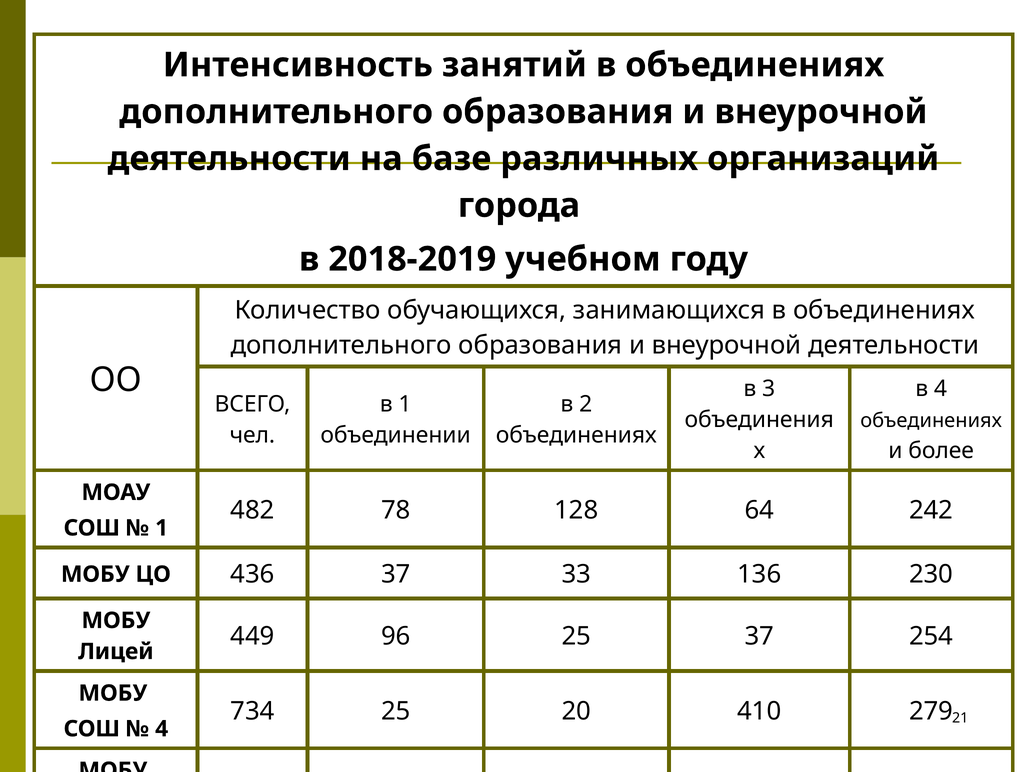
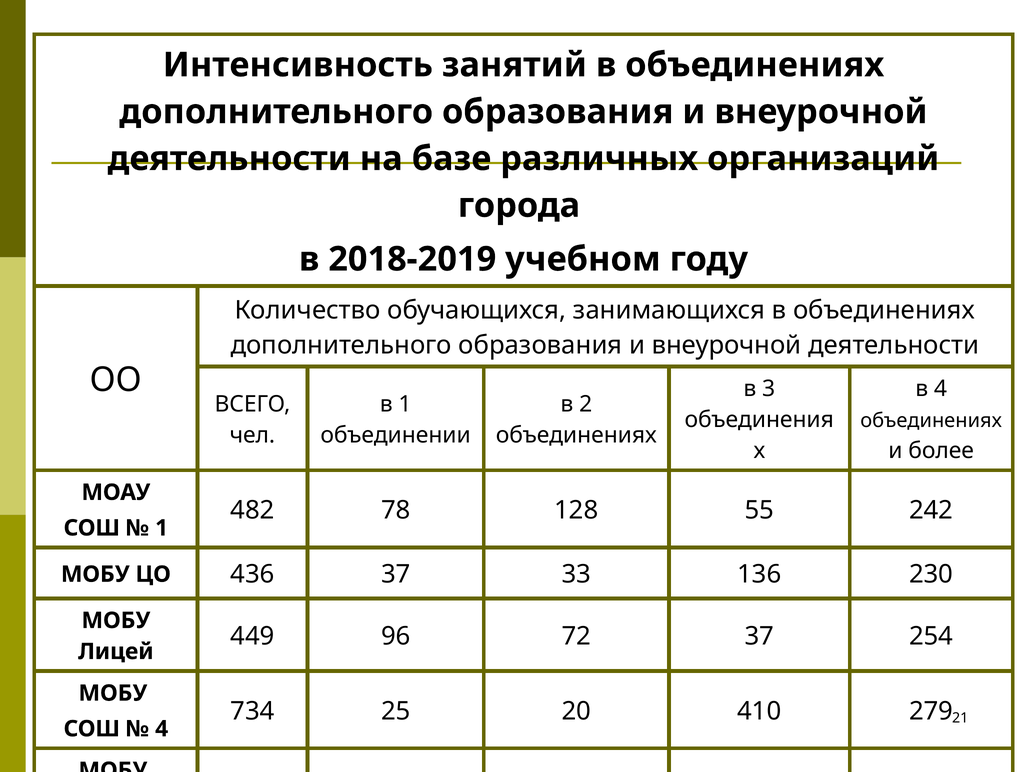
64: 64 -> 55 (759, 511)
96 25: 25 -> 72 (576, 637)
